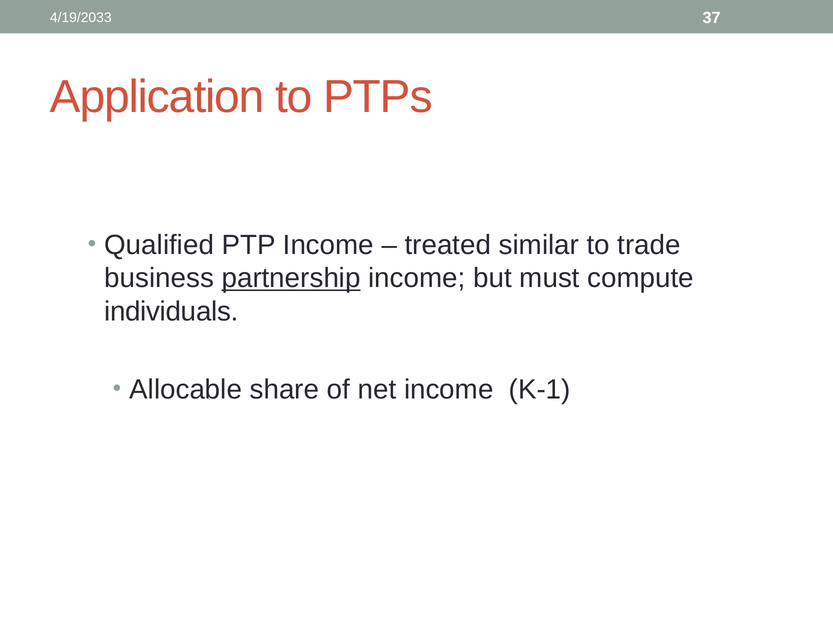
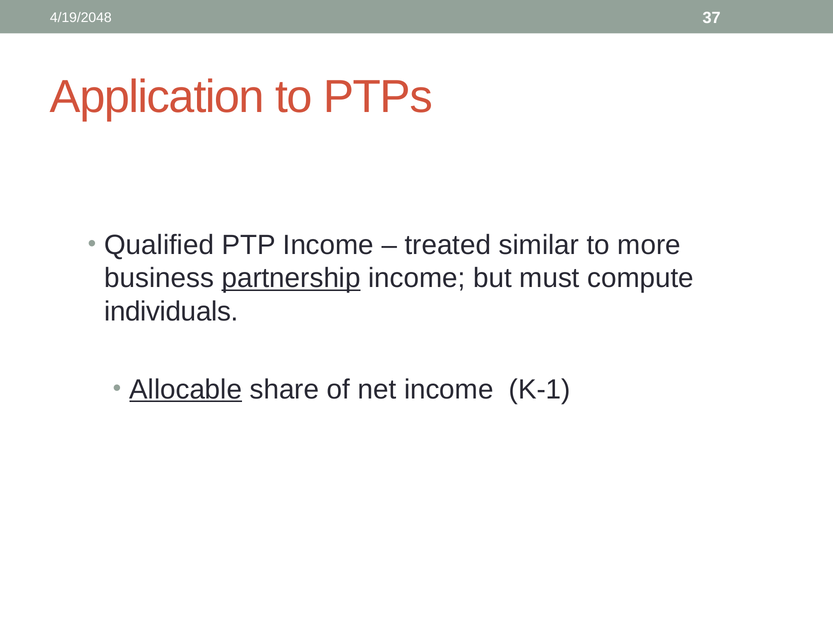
4/19/2033: 4/19/2033 -> 4/19/2048 (81, 18)
trade: trade -> more (649, 245)
Allocable underline: none -> present (186, 389)
